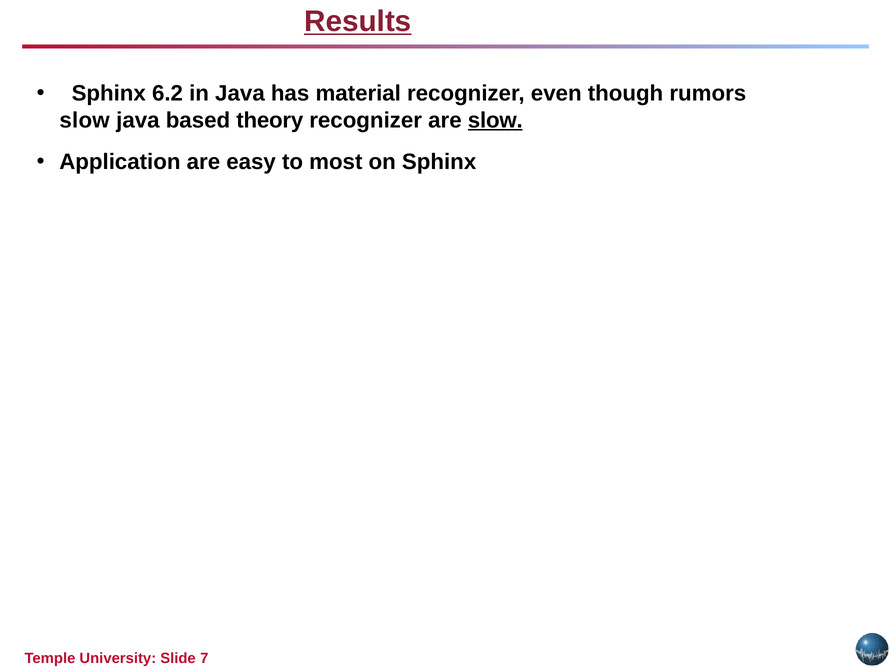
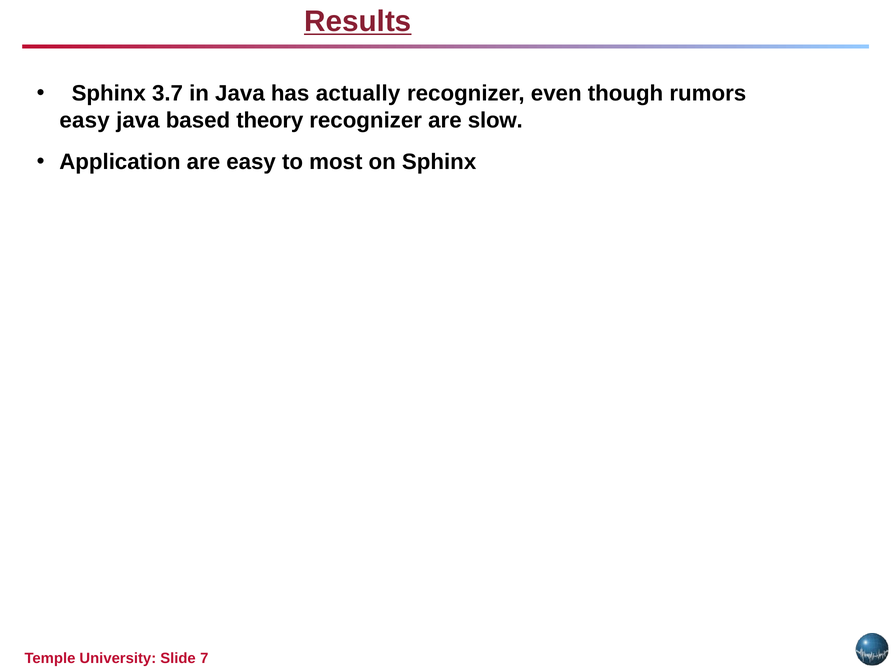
6.2: 6.2 -> 3.7 (167, 94)
material: material -> actually (358, 94)
slow: slow -> easy (85, 120)
slow underline: present -> none (495, 120)
